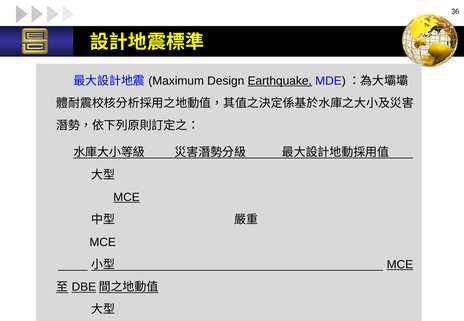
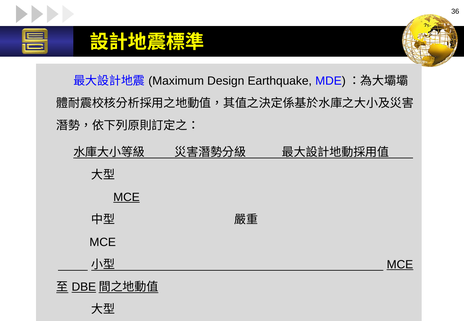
Earthquake underline: present -> none (280, 81)
